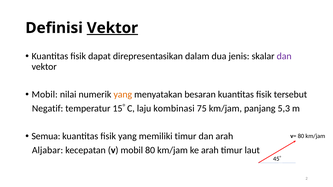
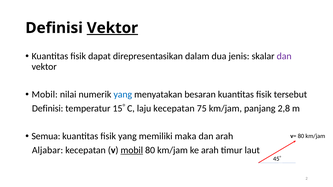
yang colour: orange -> blue (123, 95)
Negatif: Negatif -> Definisi (48, 109)
laju kombinasi: kombinasi -> kecepatan (174, 109)
5,3: 5,3 -> 2,8 (284, 109)
memiliki timur: timur -> maka (186, 136)
mobil underline: none -> present (132, 150)
